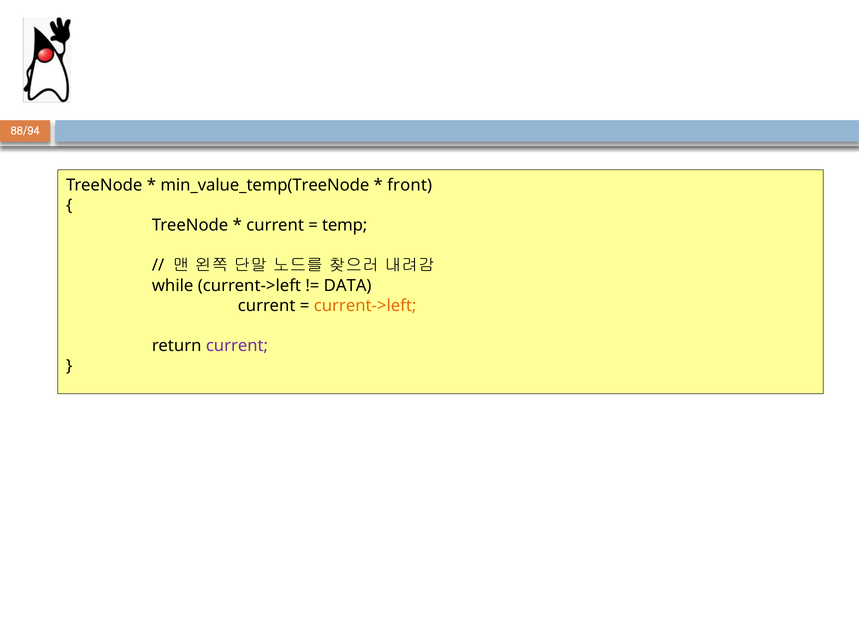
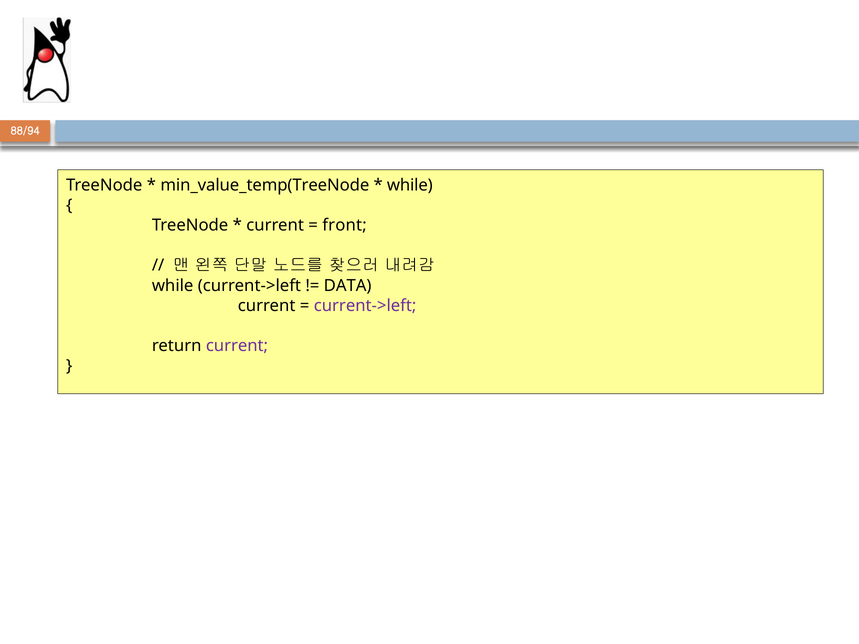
front: front -> while (410, 185)
temp: temp -> front (345, 225)
current->left colour: orange -> purple (365, 306)
